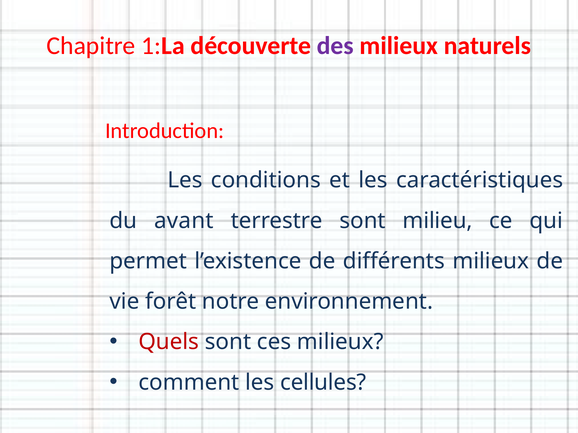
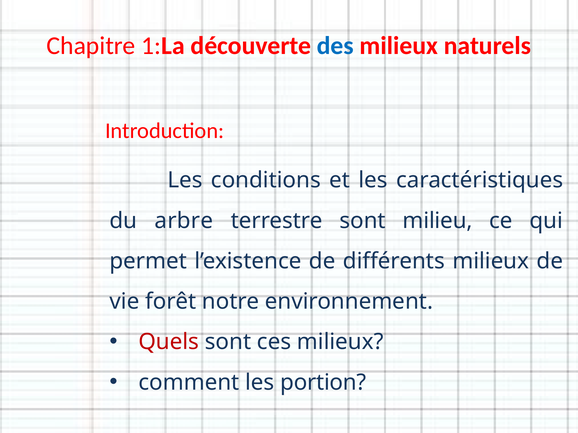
des colour: purple -> blue (335, 46)
avant: avant -> arbre (184, 221)
cellules: cellules -> portion (323, 383)
